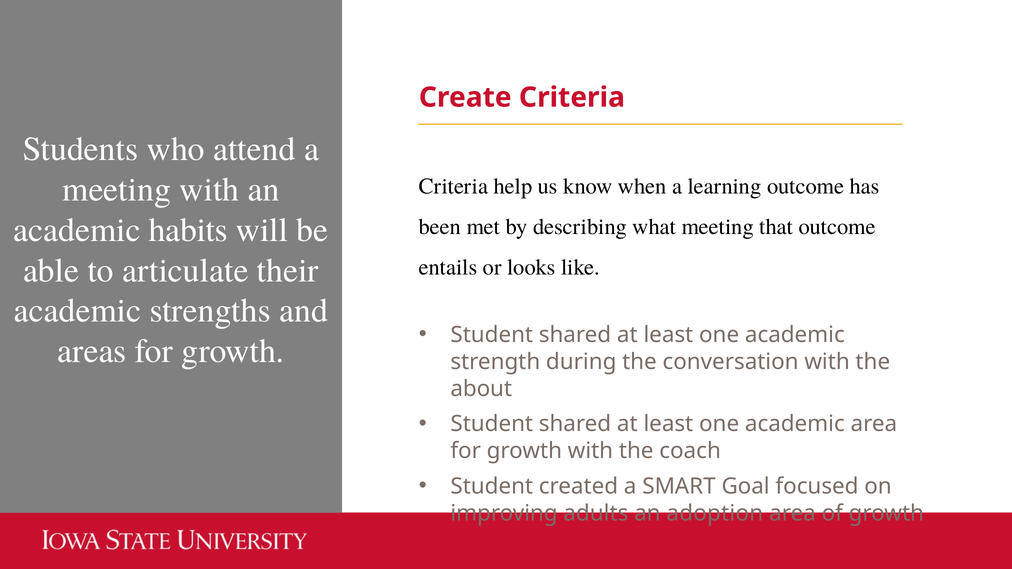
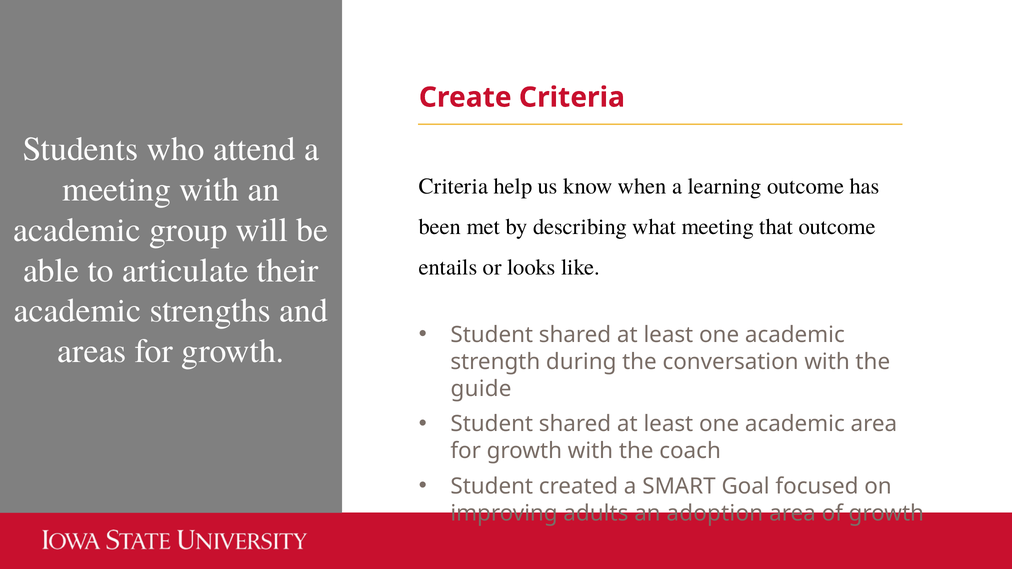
habits: habits -> group (188, 230)
about: about -> guide (481, 389)
